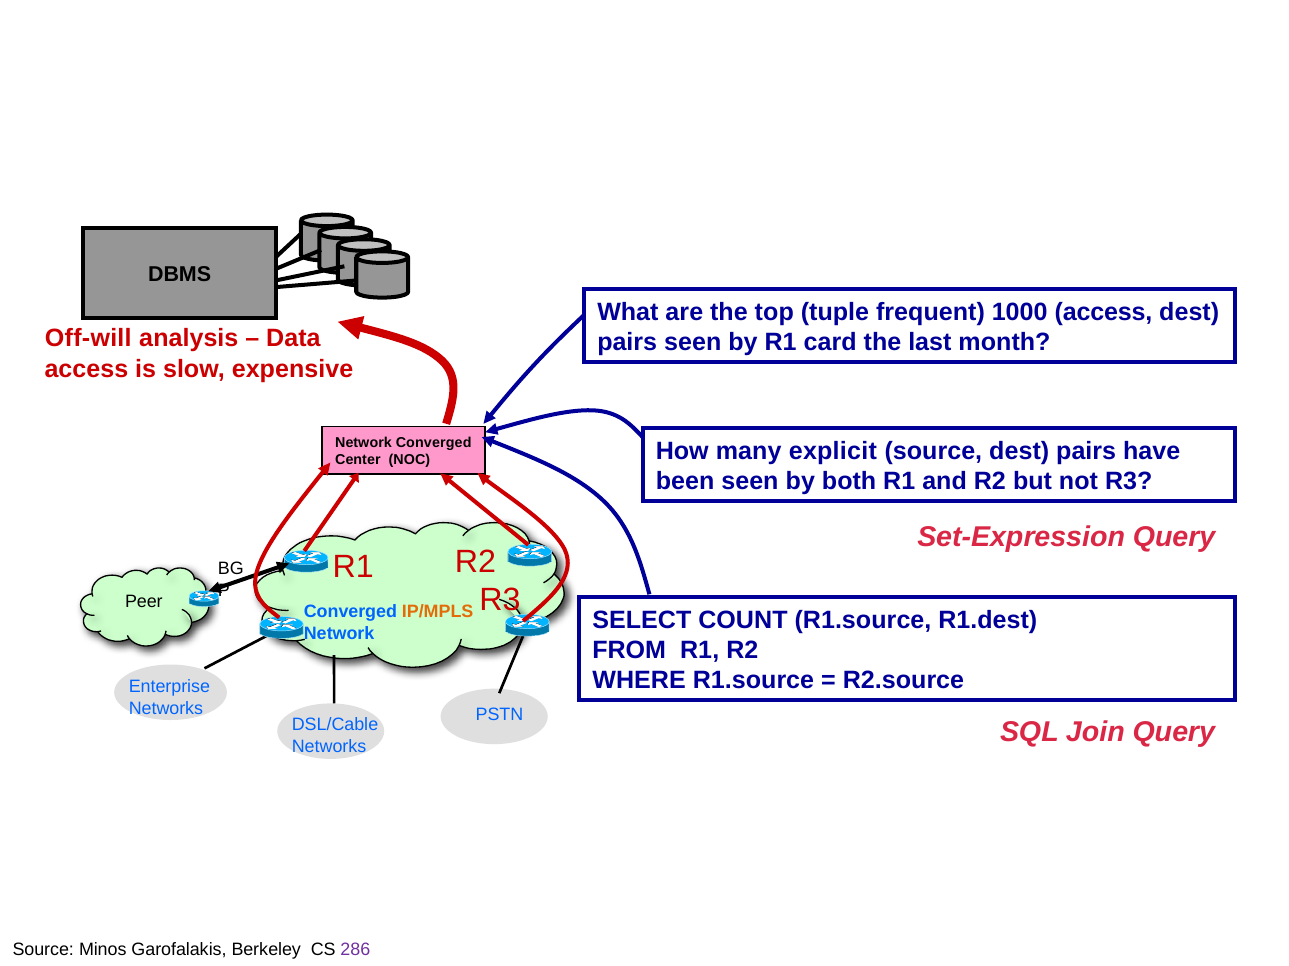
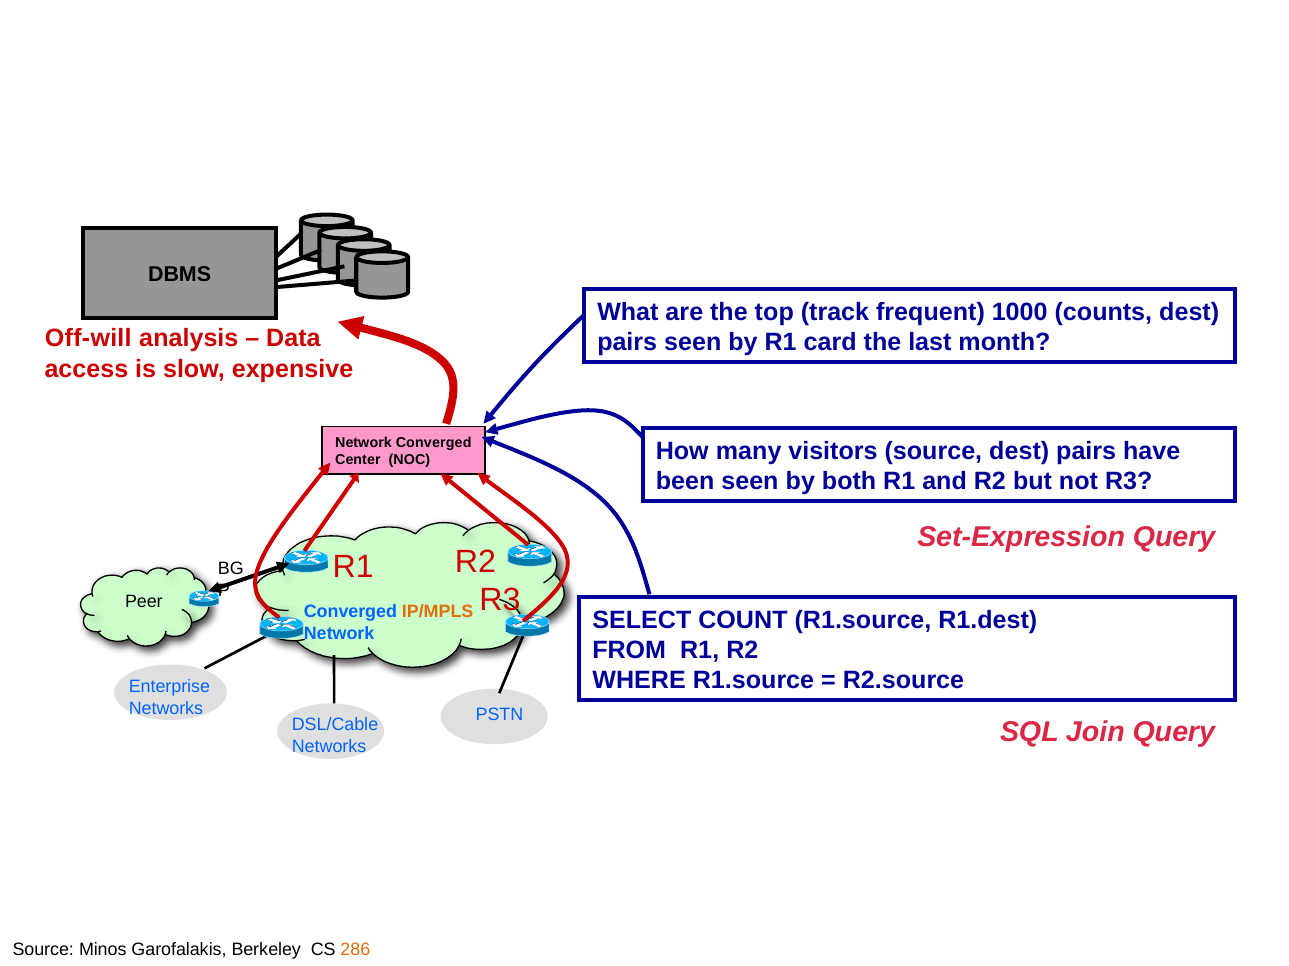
tuple: tuple -> track (835, 313)
1000 access: access -> counts (1103, 313)
explicit: explicit -> visitors (833, 451)
286 colour: purple -> orange (355, 950)
